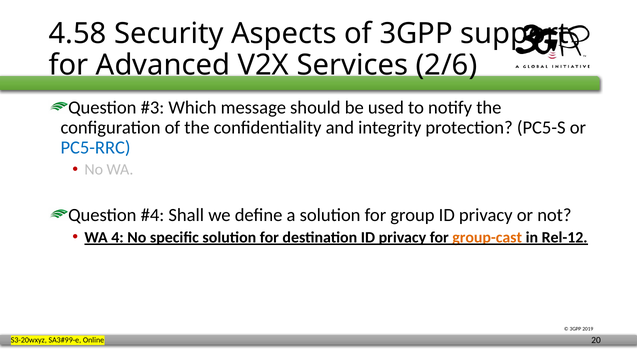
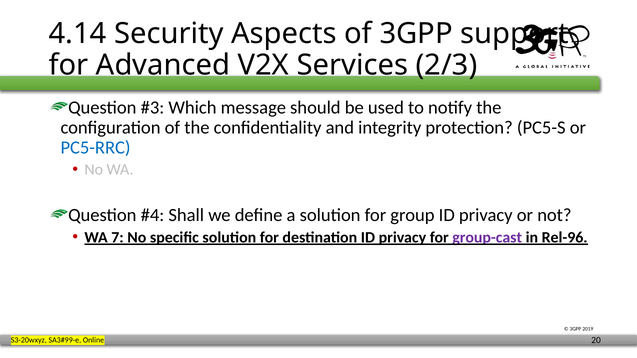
4.58: 4.58 -> 4.14 (78, 33)
2/6: 2/6 -> 2/3 (446, 65)
4: 4 -> 7 (118, 238)
group-cast colour: orange -> purple (487, 238)
Rel-12: Rel-12 -> Rel-96 (565, 238)
